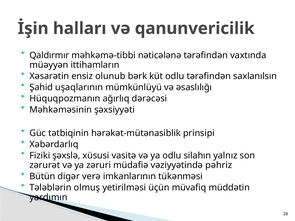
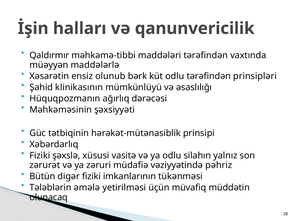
nəticələnə: nəticələnə -> maddələri (160, 55)
ittihamların: ittihamların -> maddələrlə (95, 65)
saxlanılsın: saxlanılsın -> prinsipləri (255, 76)
uşaqlarının: uşaqlarının -> klinikasının (79, 87)
digər verə: verə -> fiziki (91, 177)
olmuş: olmuş -> əmələ (87, 188)
yardımın: yardımın -> olunacaq (49, 198)
